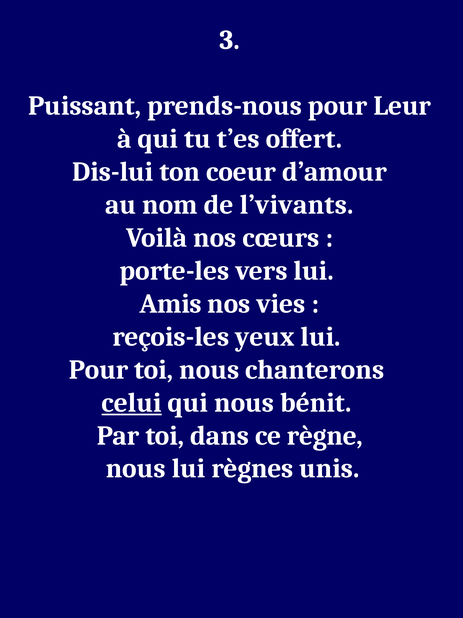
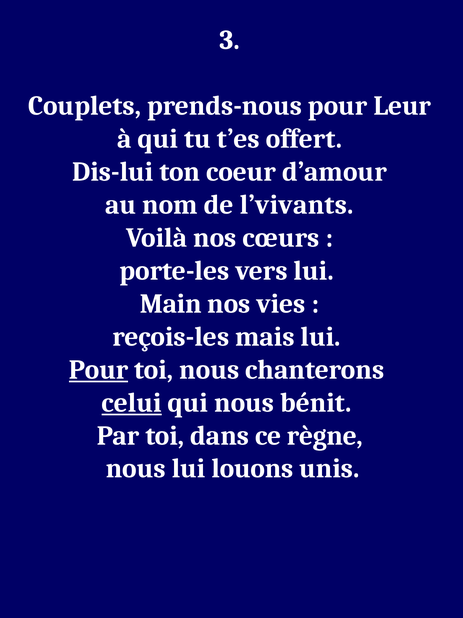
Puissant: Puissant -> Couplets (85, 106)
Amis: Amis -> Main (171, 303)
yeux: yeux -> mais (265, 336)
Pour underline: none -> present (99, 369)
règnes: règnes -> louons (252, 468)
